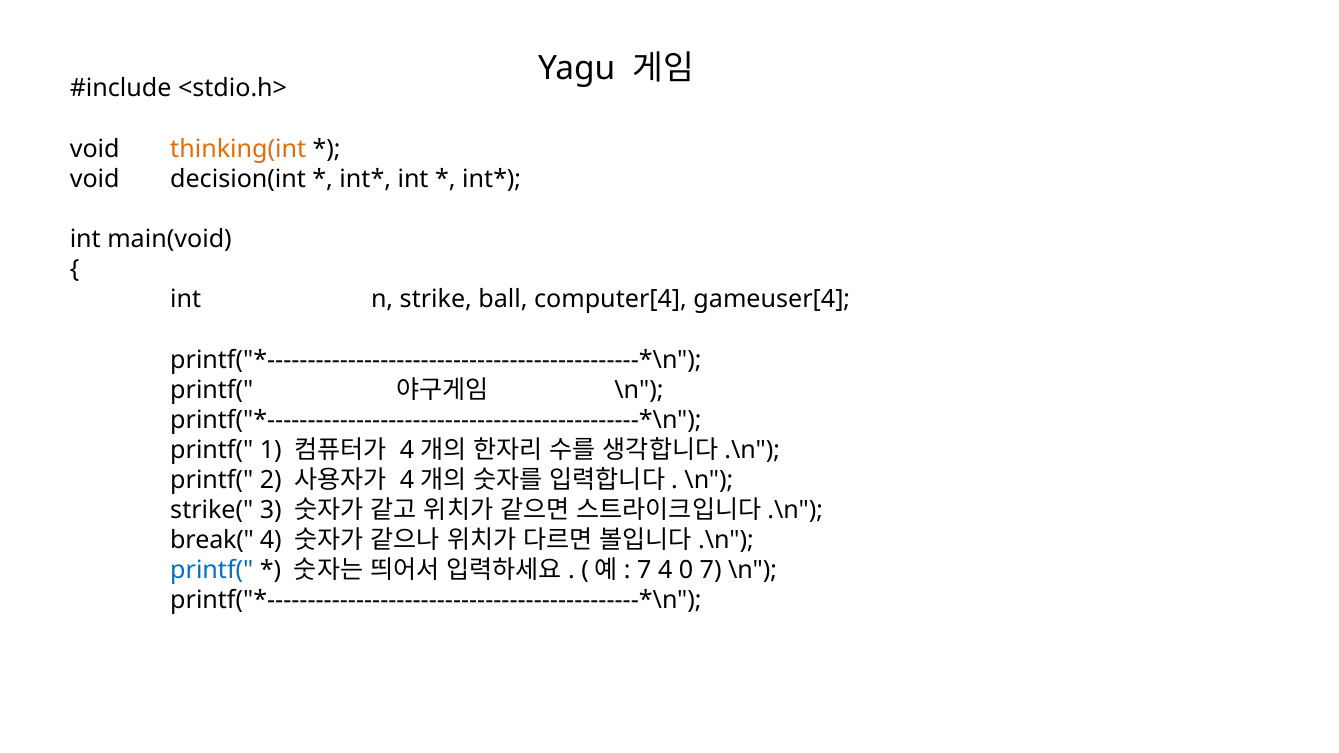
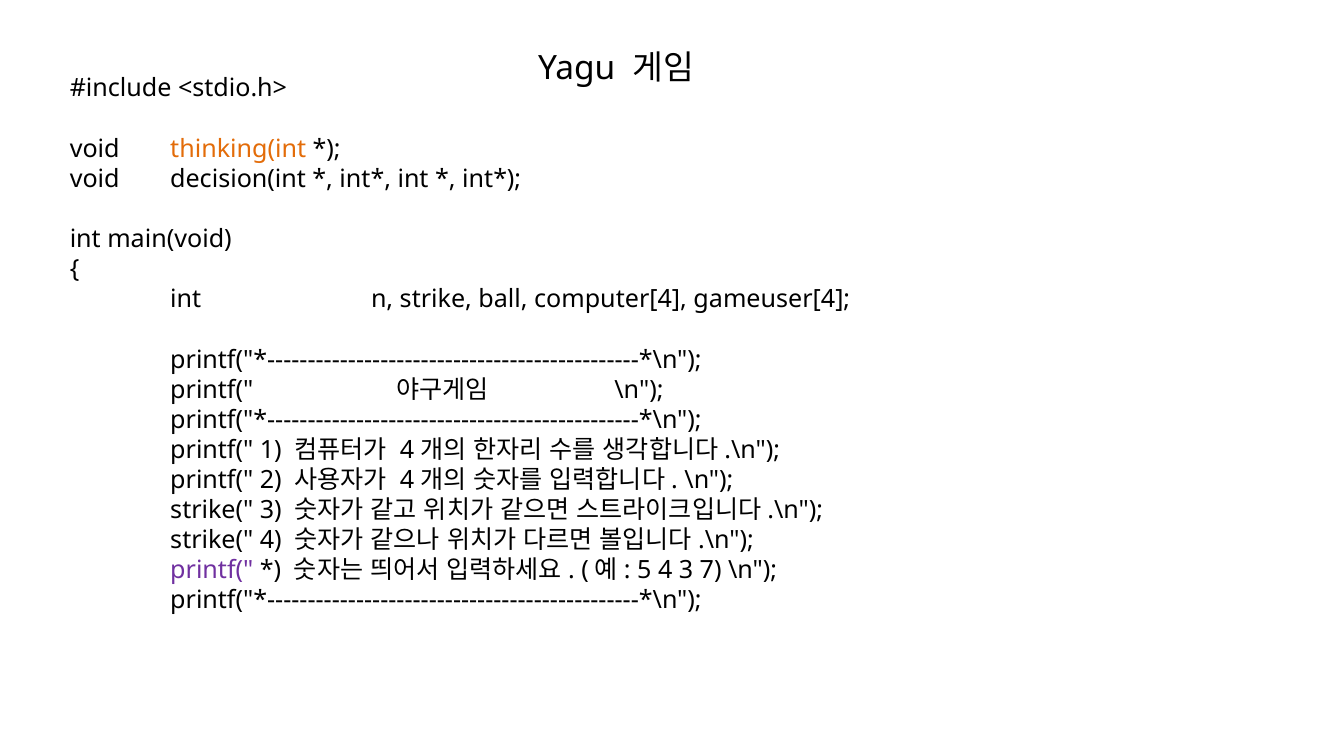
break(: break( -> strike( (212, 541)
printf( colour: blue -> purple (212, 571)
7: 7 -> 5 (644, 571)
4 0: 0 -> 3 (686, 571)
